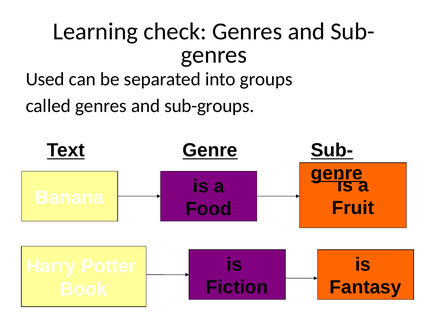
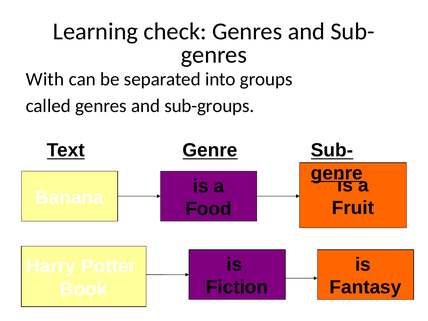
Used: Used -> With (45, 79)
